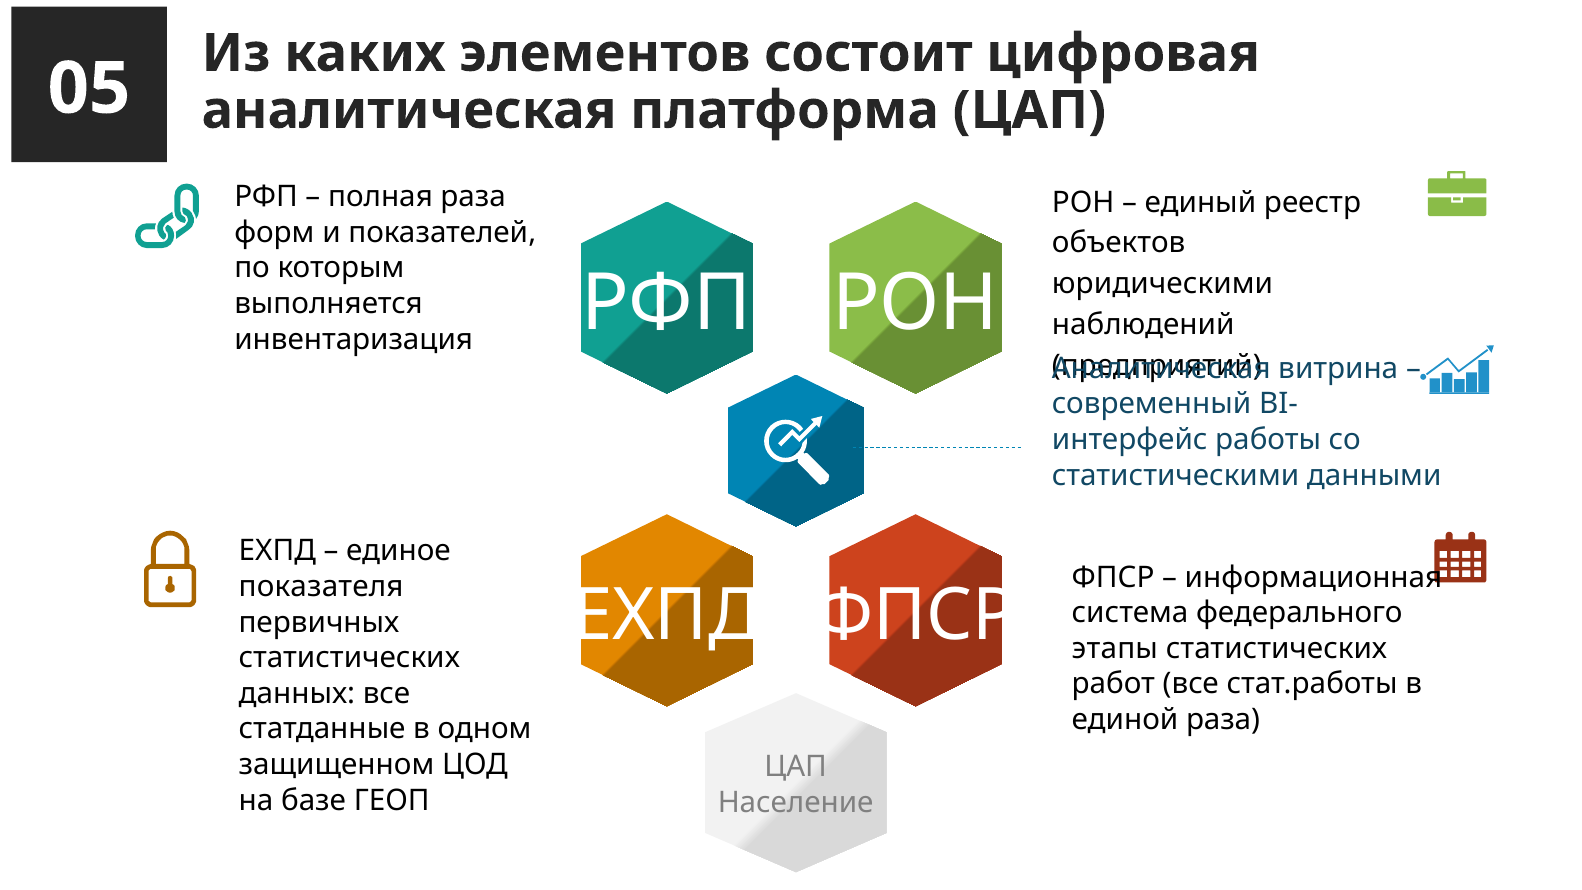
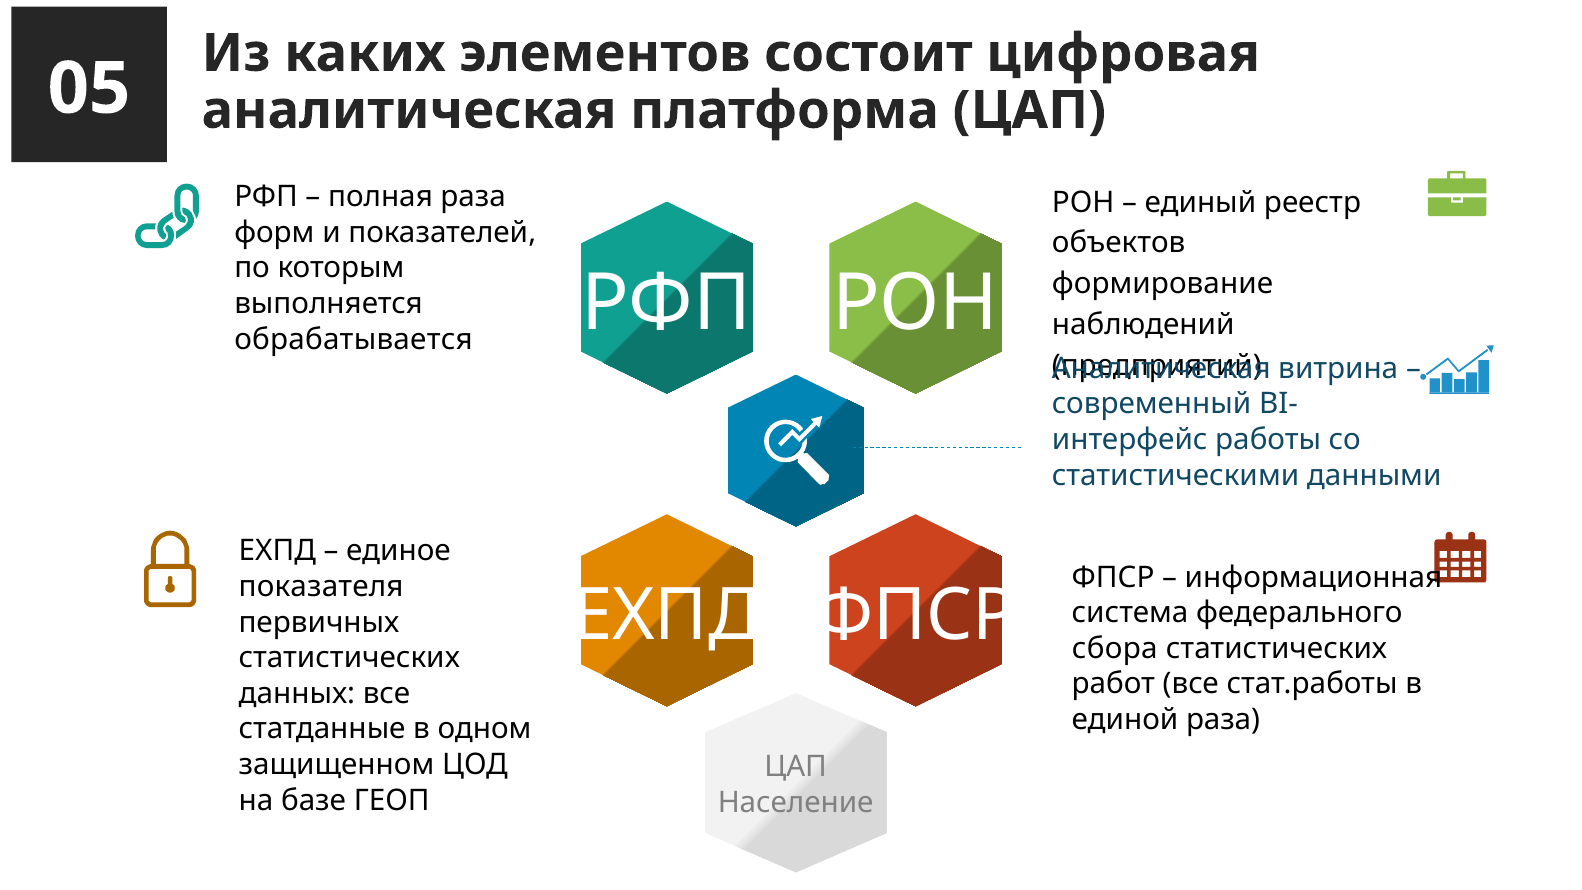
юридическими: юридическими -> формирование (1163, 284)
инвентаризация: инвентаризация -> обрабатывается (354, 339)
этапы: этапы -> сбора (1115, 648)
